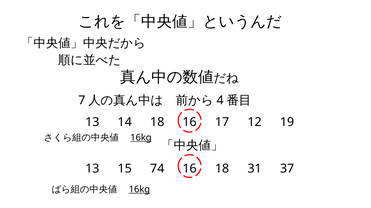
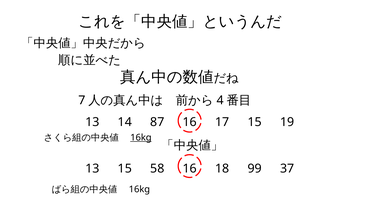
14 18: 18 -> 87 (157, 122)
17 12: 12 -> 15 (255, 122)
74: 74 -> 58 (157, 169)
31: 31 -> 99 (255, 169)
16kg underline: present -> none (139, 190)
